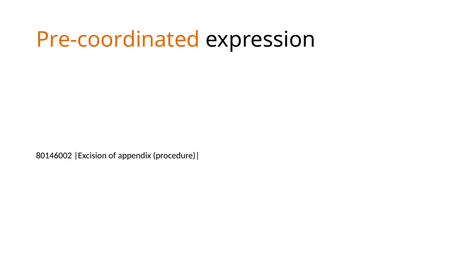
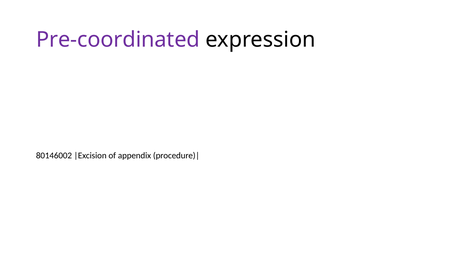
Pre-coordinated colour: orange -> purple (118, 40)
